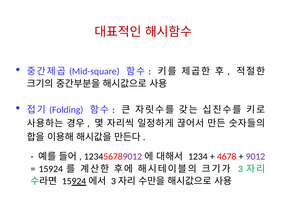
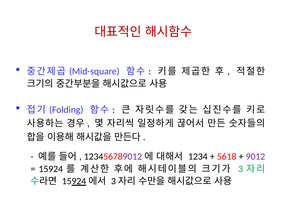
4678: 4678 -> 5618 (227, 157)
